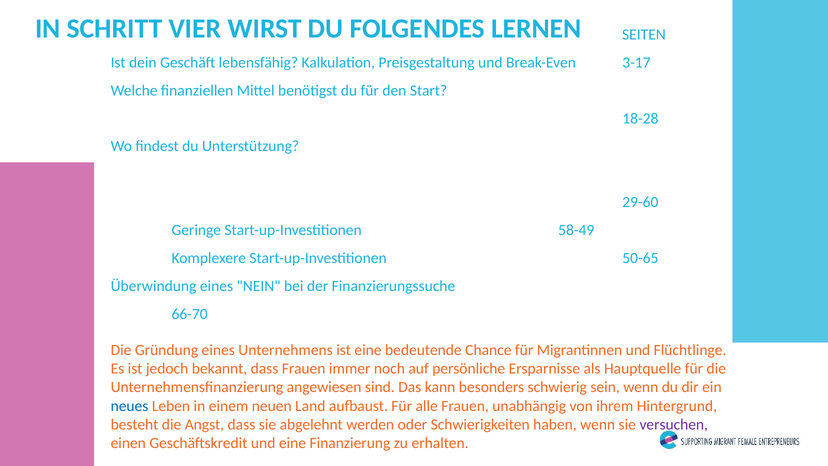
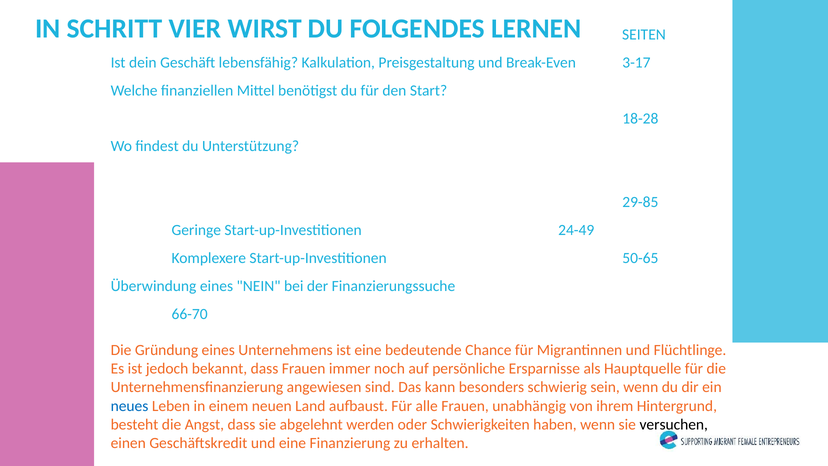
29-60: 29-60 -> 29-85 (640, 202)
58-49: 58-49 -> 24-49 (576, 230)
versuchen colour: purple -> black (674, 424)
